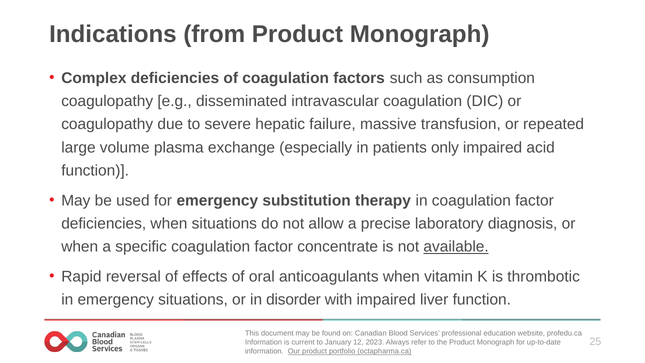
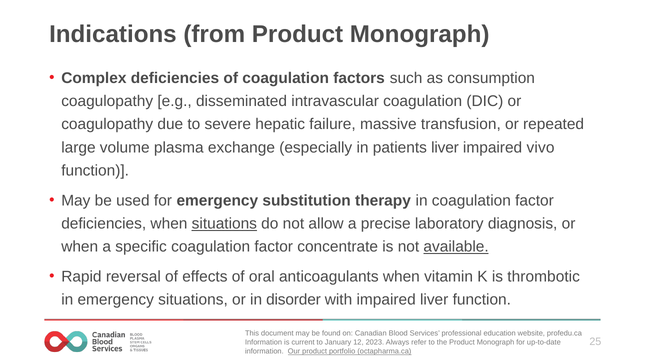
patients only: only -> liver (445, 147)
acid: acid -> vivo (541, 147)
situations underline: none -> present (224, 224)
